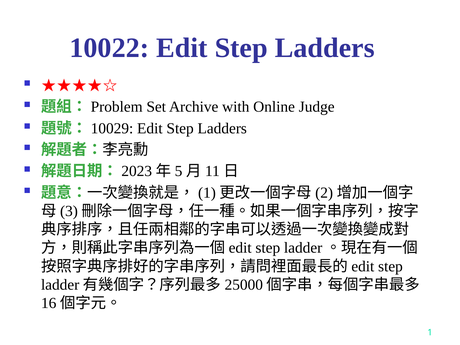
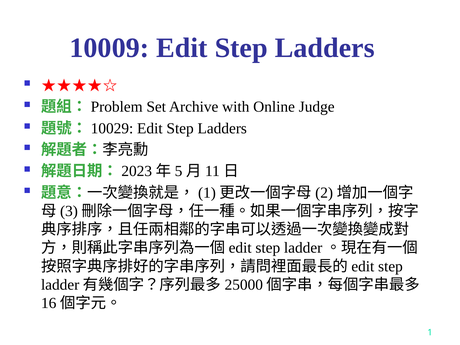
10022: 10022 -> 10009 (109, 48)
